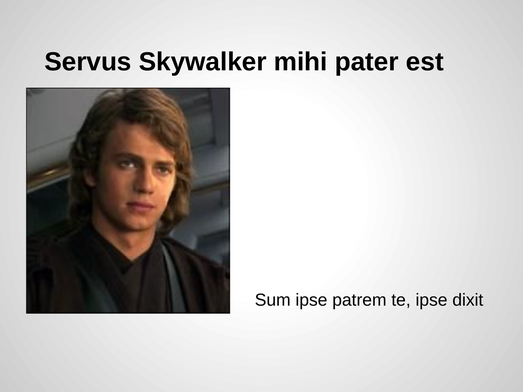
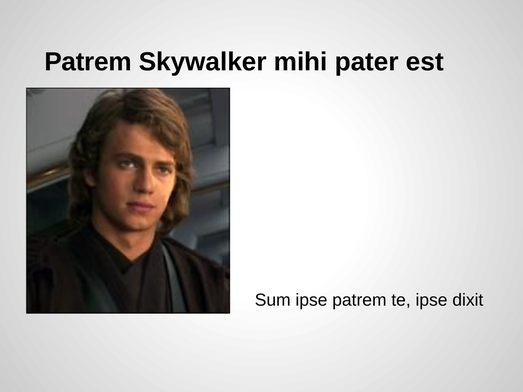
Servus: Servus -> Patrem (88, 62)
